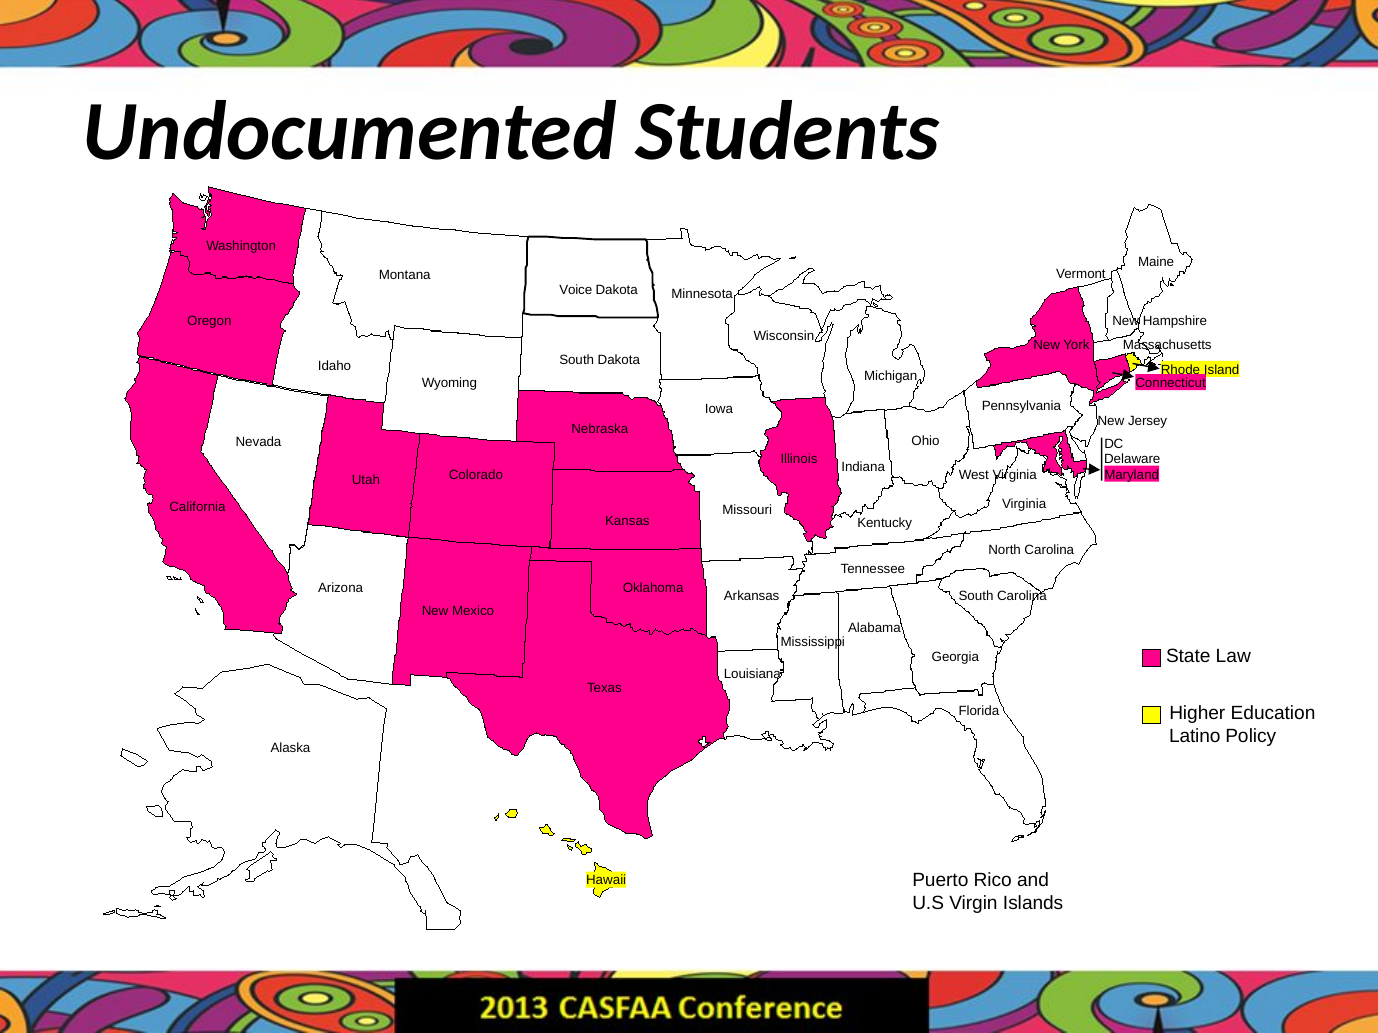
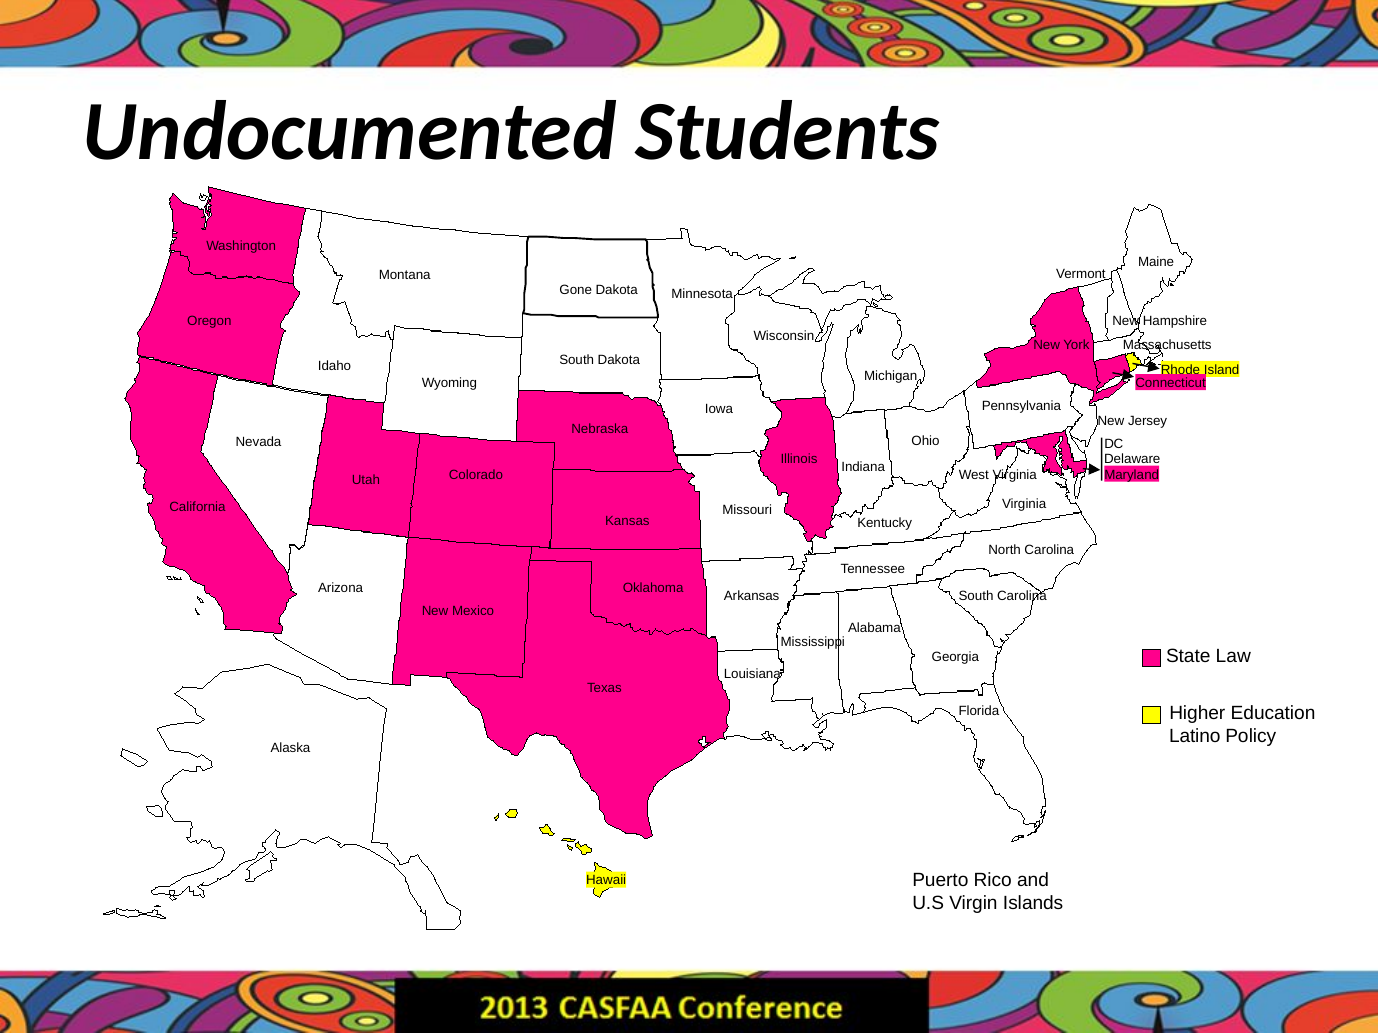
Voice: Voice -> Gone (576, 290)
